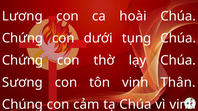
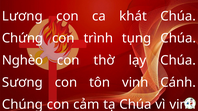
hoài: hoài -> khát (133, 16)
dưới: dưới -> trình (98, 38)
Chứng: Chứng -> Nghèo (22, 61)
Thân: Thân -> Cánh (178, 83)
